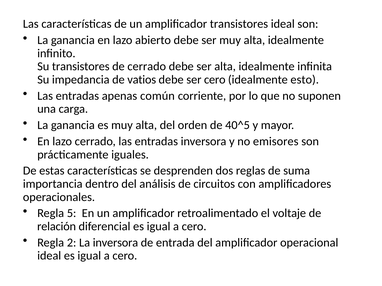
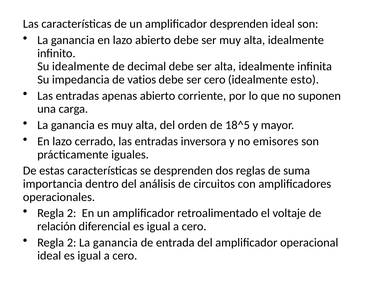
amplificador transistores: transistores -> desprenden (239, 24)
Su transistores: transistores -> idealmente (81, 67)
de cerrado: cerrado -> decimal (147, 67)
apenas común: común -> abierto (158, 96)
40^5: 40^5 -> 18^5 (238, 125)
5: 5 -> 2 (72, 214)
2 La inversora: inversora -> ganancia (115, 243)
